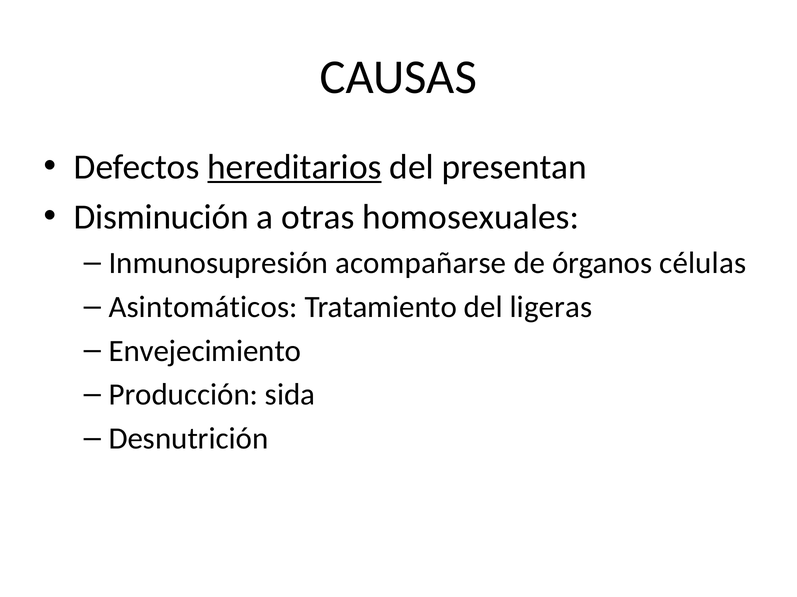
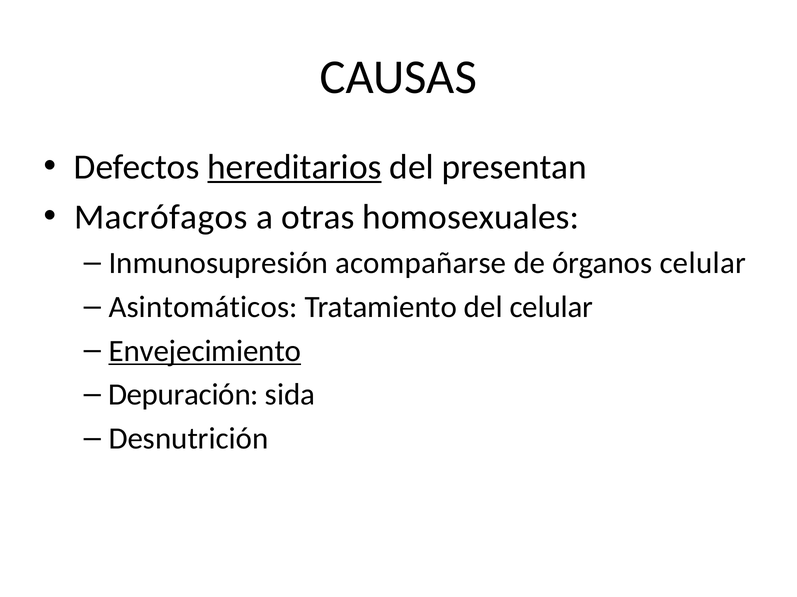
Disminución: Disminución -> Macrófagos (161, 217)
órganos células: células -> celular (703, 264)
del ligeras: ligeras -> celular (551, 307)
Envejecimiento underline: none -> present (205, 351)
Producción: Producción -> Depuración (183, 395)
